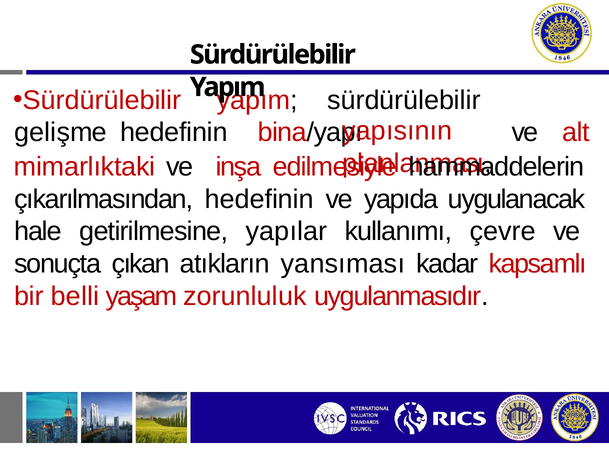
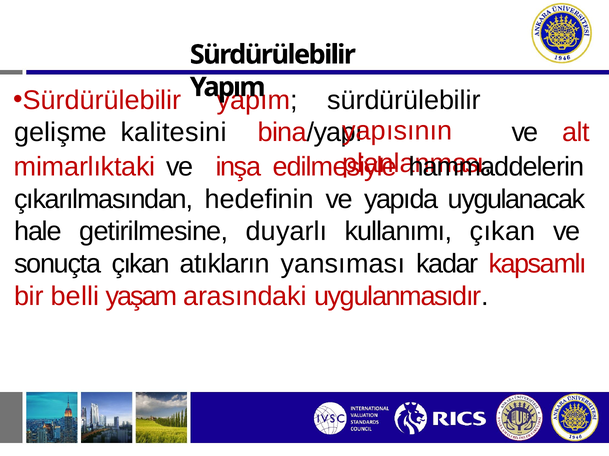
gelişme hedefinin: hedefinin -> kalitesini (174, 133)
yapılar: yapılar -> duyarlı (287, 232)
kullanımı çevre: çevre -> çıkan (503, 232)
zorunluluk: zorunluluk -> arasındaki (245, 297)
